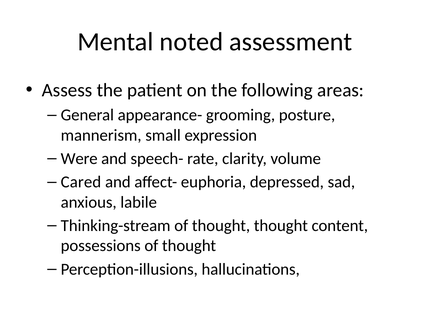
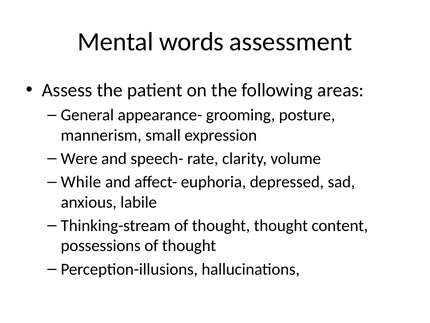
noted: noted -> words (192, 42)
Cared: Cared -> While (81, 182)
